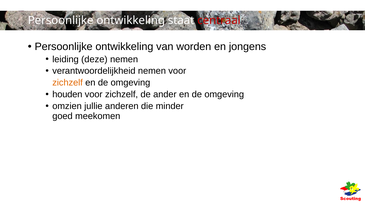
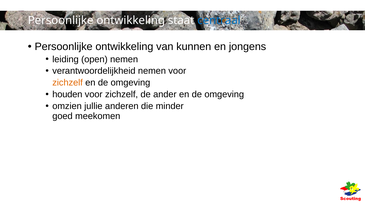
centraal colour: red -> blue (219, 20)
worden: worden -> kunnen (194, 47)
deze: deze -> open (94, 59)
